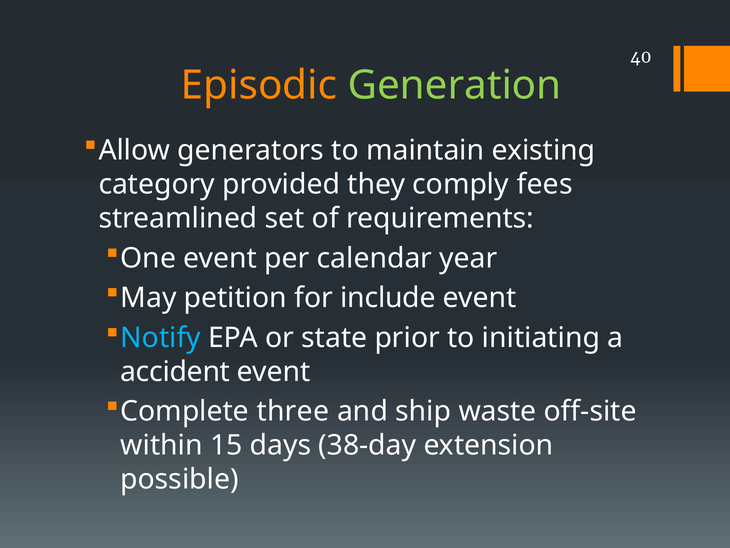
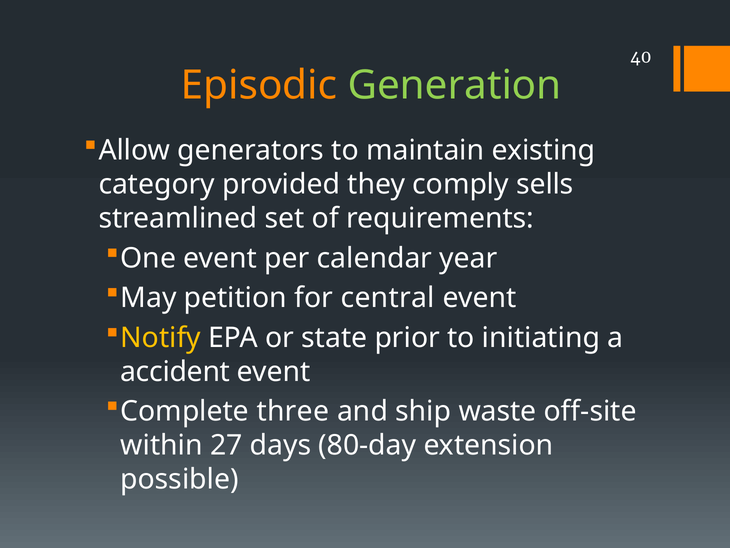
fees: fees -> sells (545, 184)
include: include -> central (388, 298)
Notify colour: light blue -> yellow (161, 337)
15: 15 -> 27 (226, 445)
38-day: 38-day -> 80-day (367, 445)
